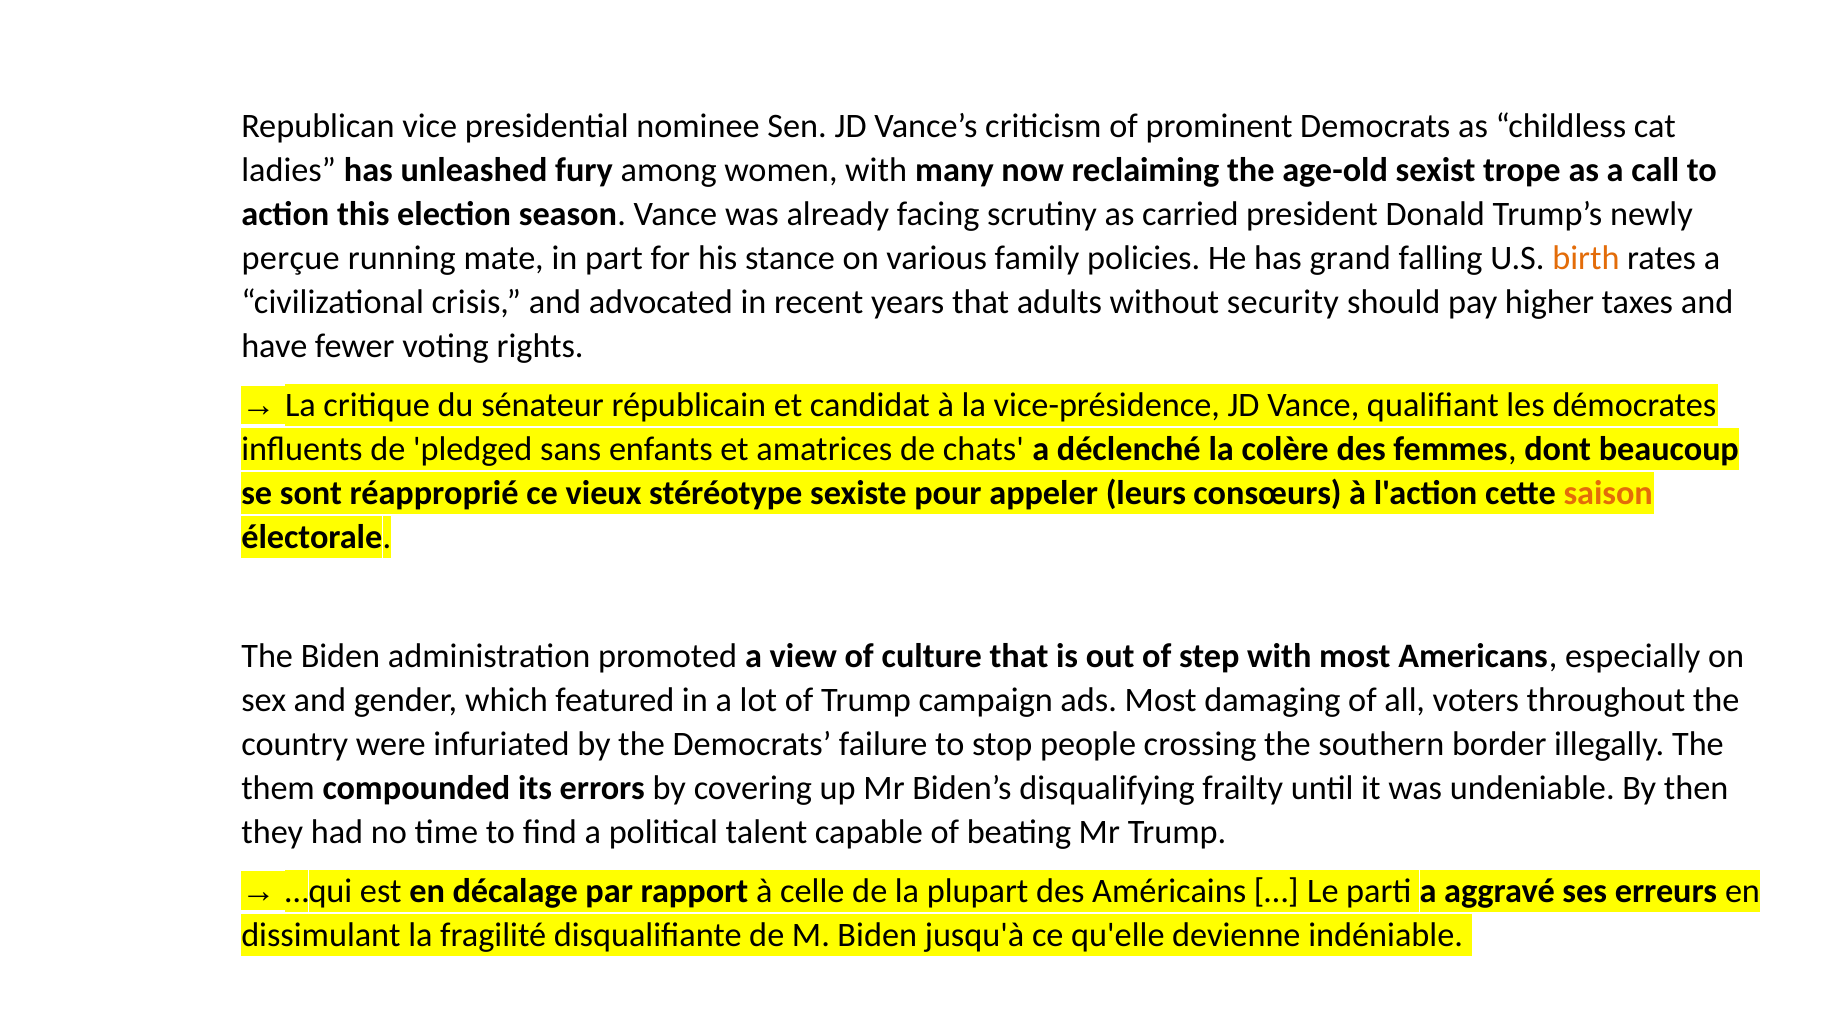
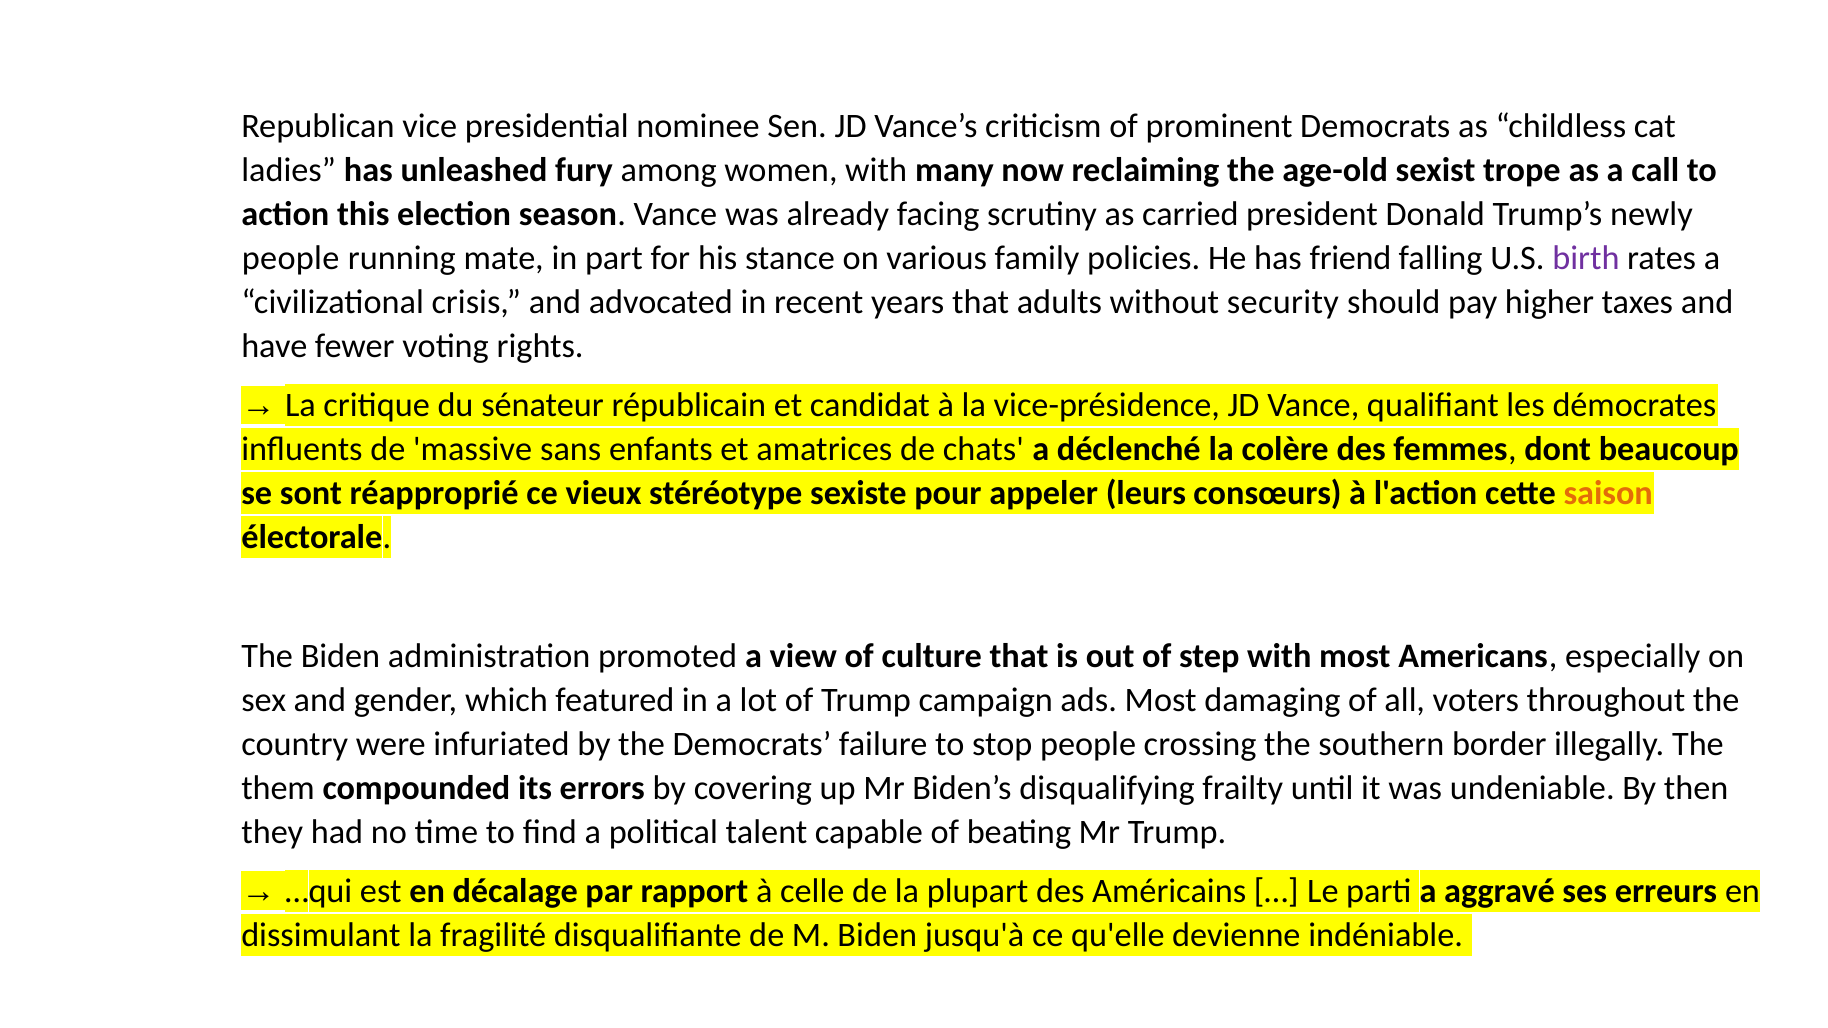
perçue: perçue -> people (291, 259)
grand: grand -> friend (1350, 259)
birth colour: orange -> purple (1586, 259)
pledged: pledged -> massive (473, 450)
